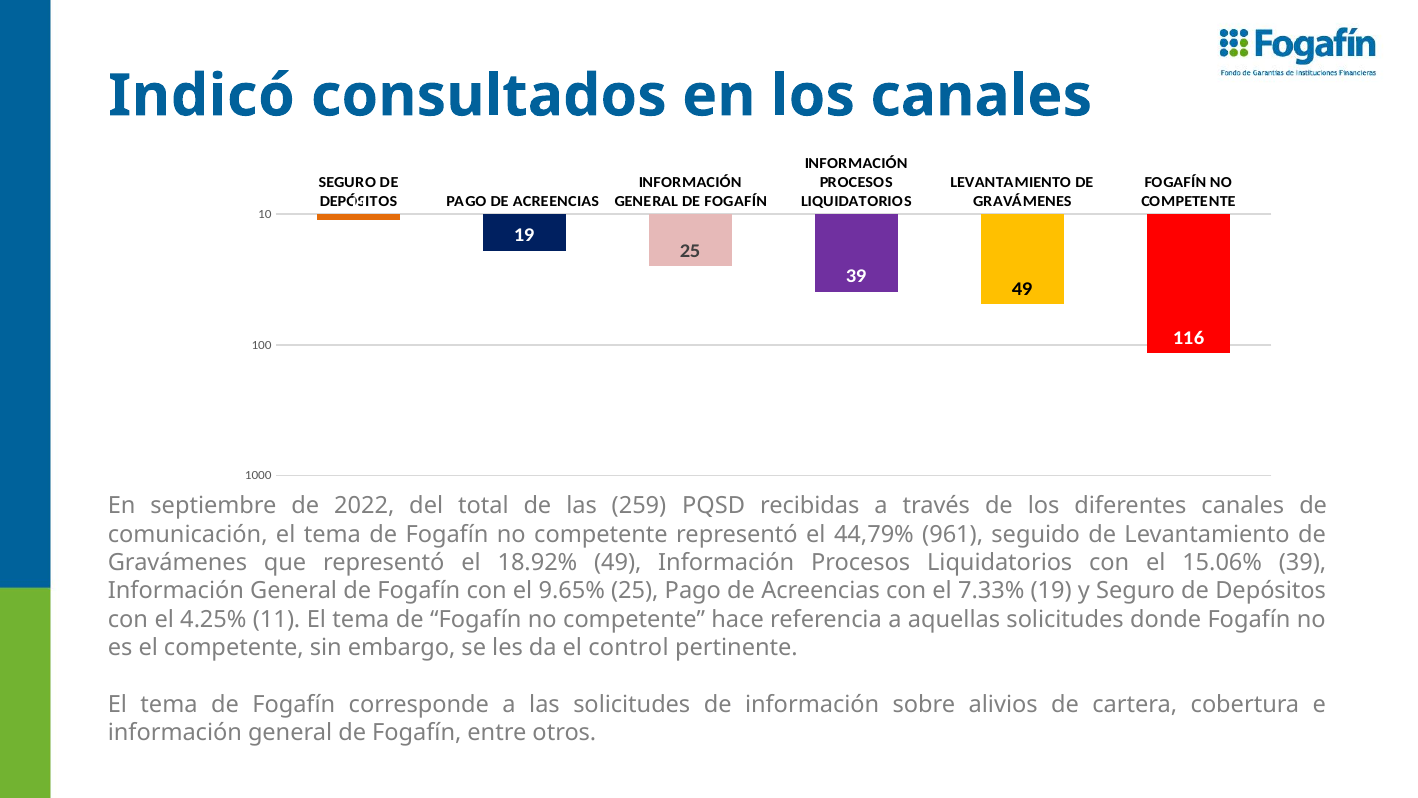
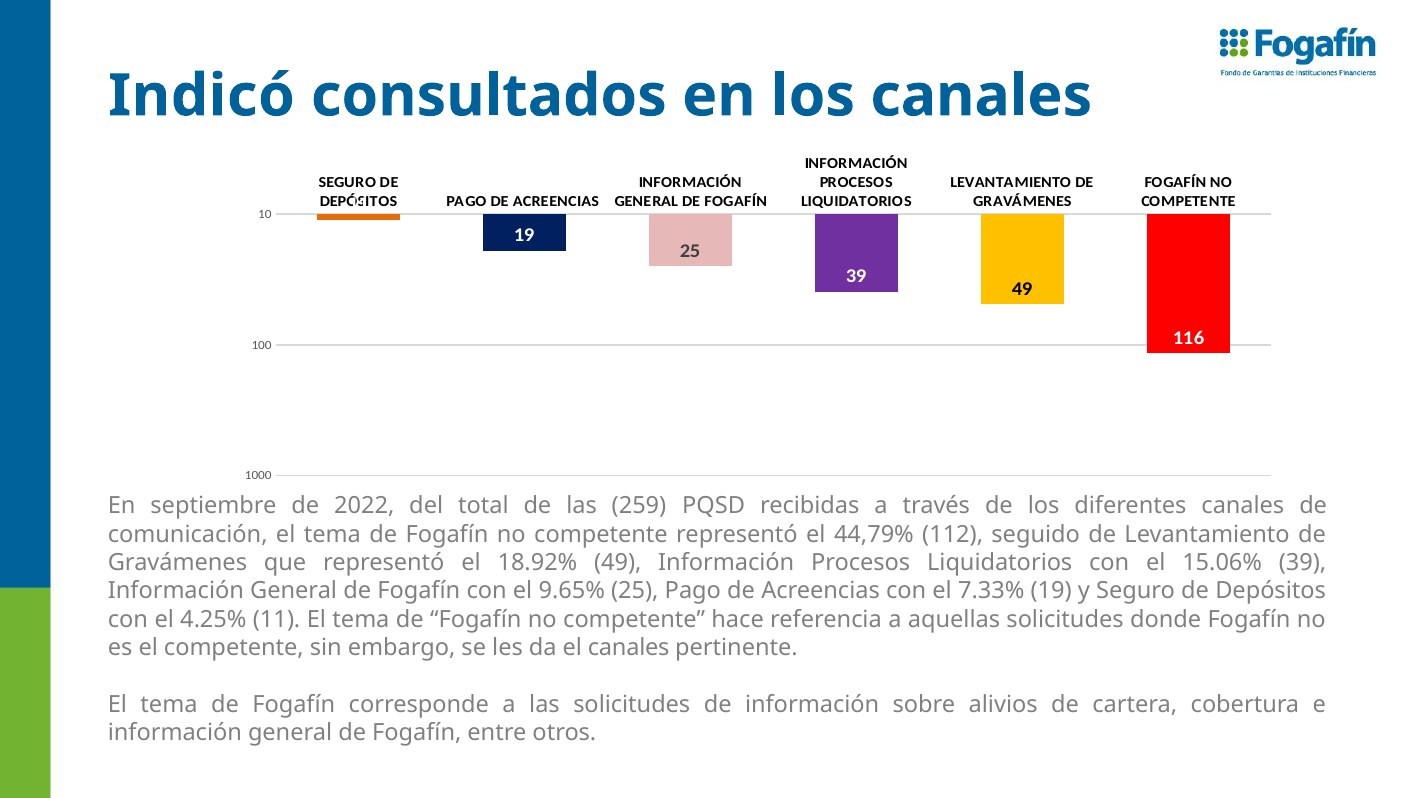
961: 961 -> 112 (953, 534)
el control: control -> canales (629, 647)
